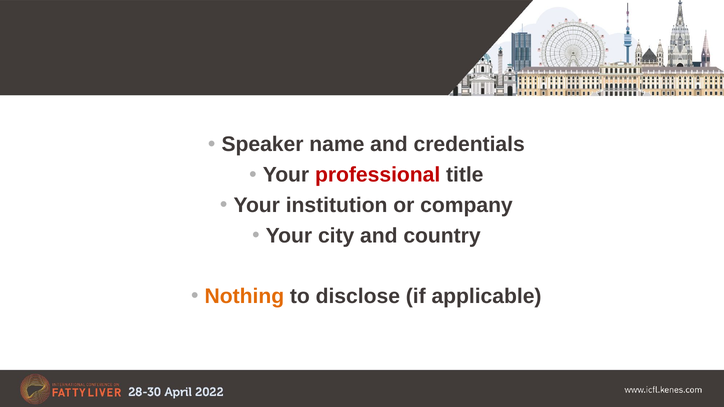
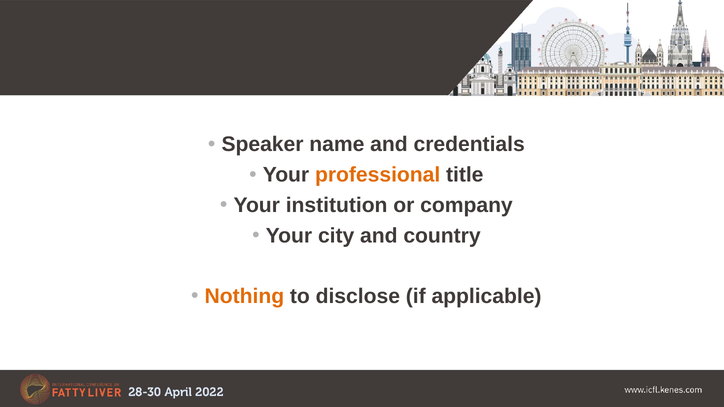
professional colour: red -> orange (378, 175)
